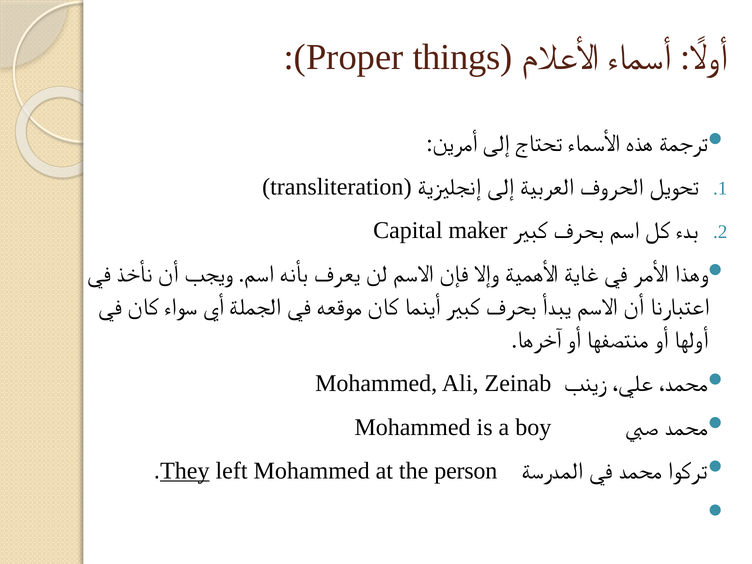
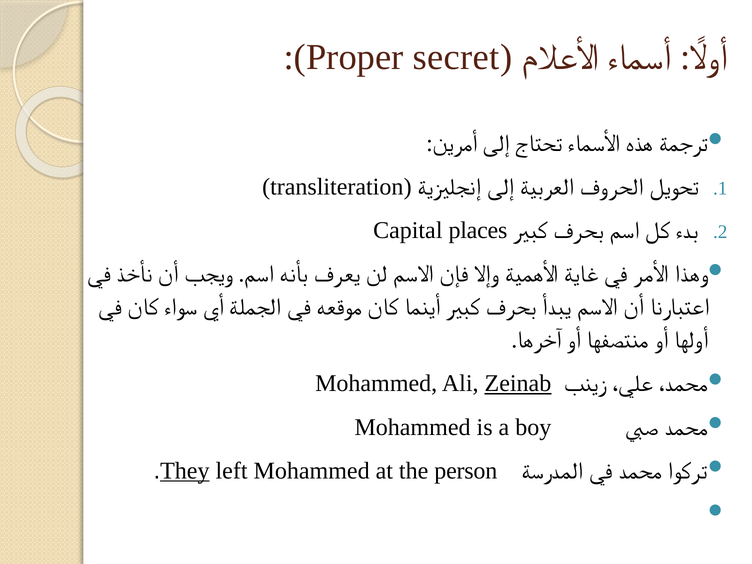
things: things -> secret (456, 57)
maker: maker -> places (478, 230)
Zeinab underline: none -> present (518, 384)
